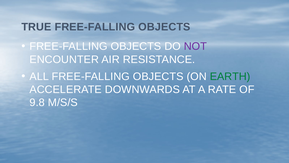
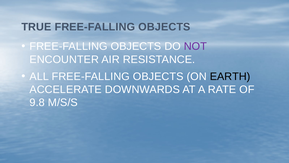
EARTH colour: green -> black (230, 76)
